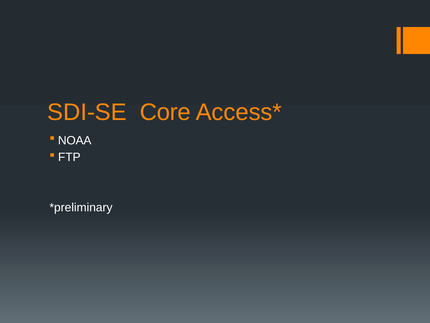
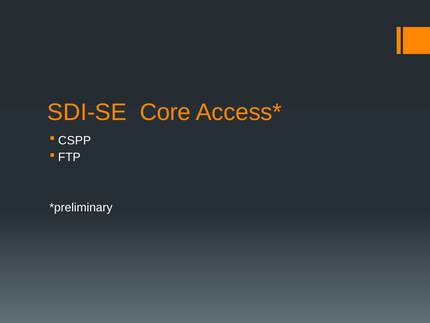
NOAA: NOAA -> CSPP (75, 140)
